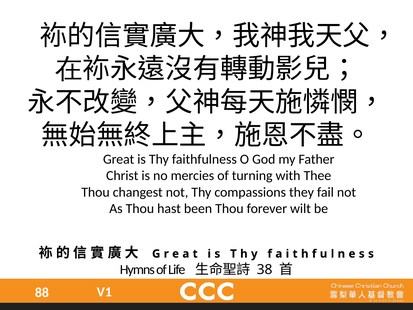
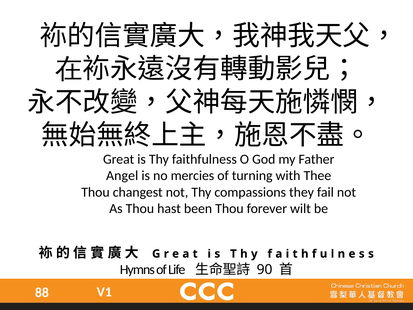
Christ: Christ -> Angel (122, 176)
38: 38 -> 90 (265, 269)
